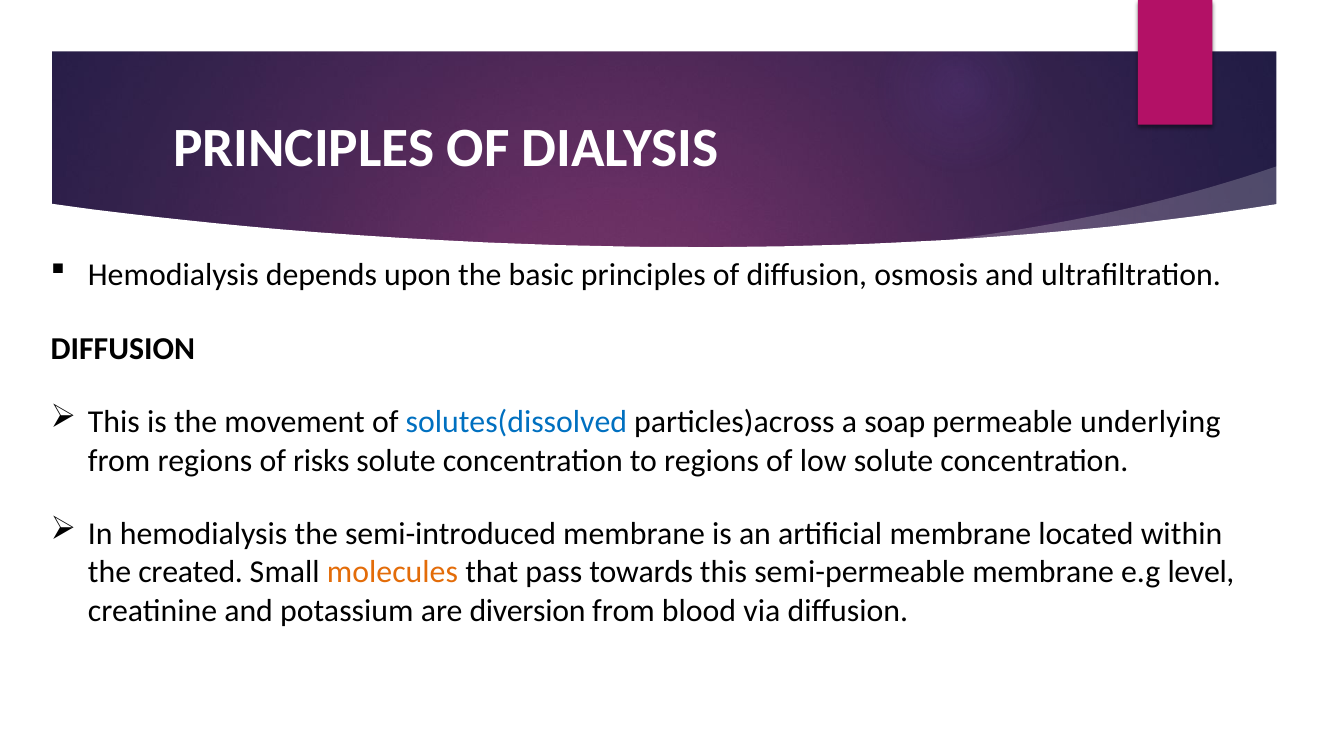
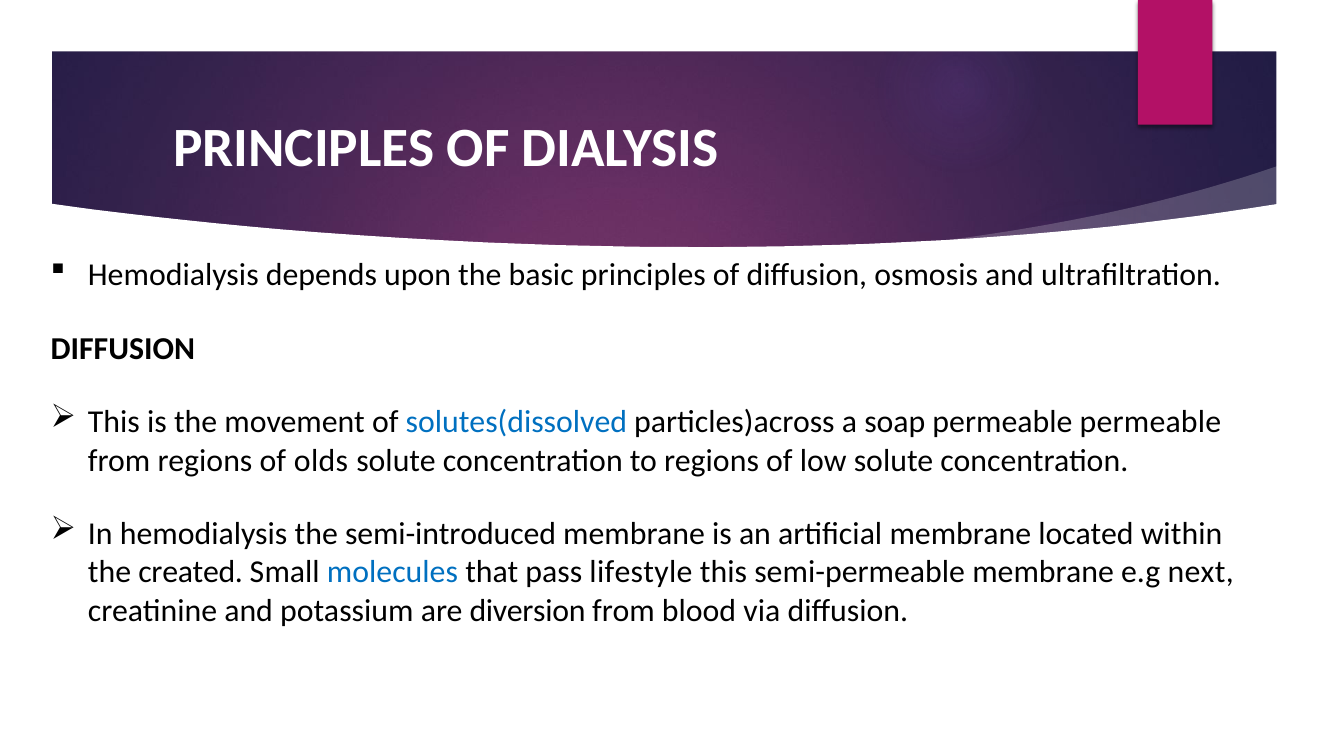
permeable underlying: underlying -> permeable (1150, 422)
risks: risks -> olds (321, 460)
molecules colour: orange -> blue (392, 572)
towards: towards -> lifestyle (641, 572)
level: level -> next (1201, 572)
